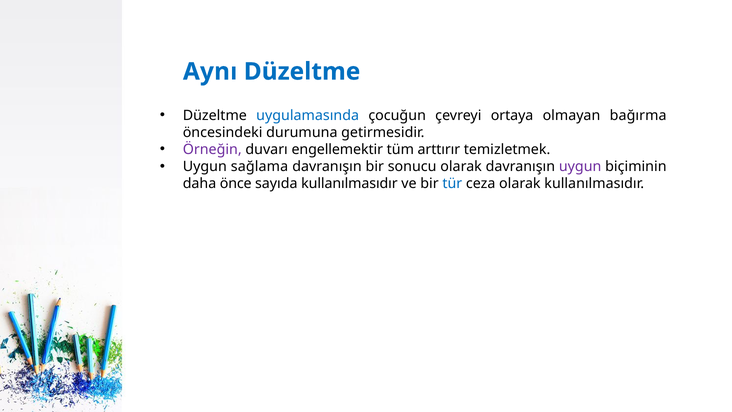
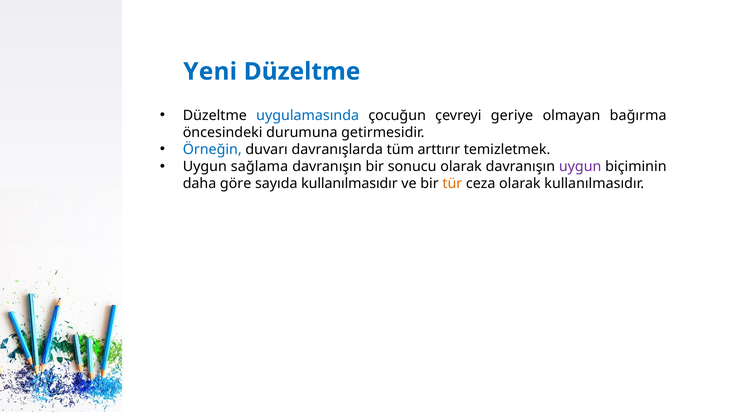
Aynı: Aynı -> Yeni (210, 72)
ortaya: ortaya -> geriye (512, 115)
Örneğin colour: purple -> blue (212, 149)
engellemektir: engellemektir -> davranışlarda (337, 149)
önce: önce -> göre (236, 184)
tür colour: blue -> orange (452, 184)
